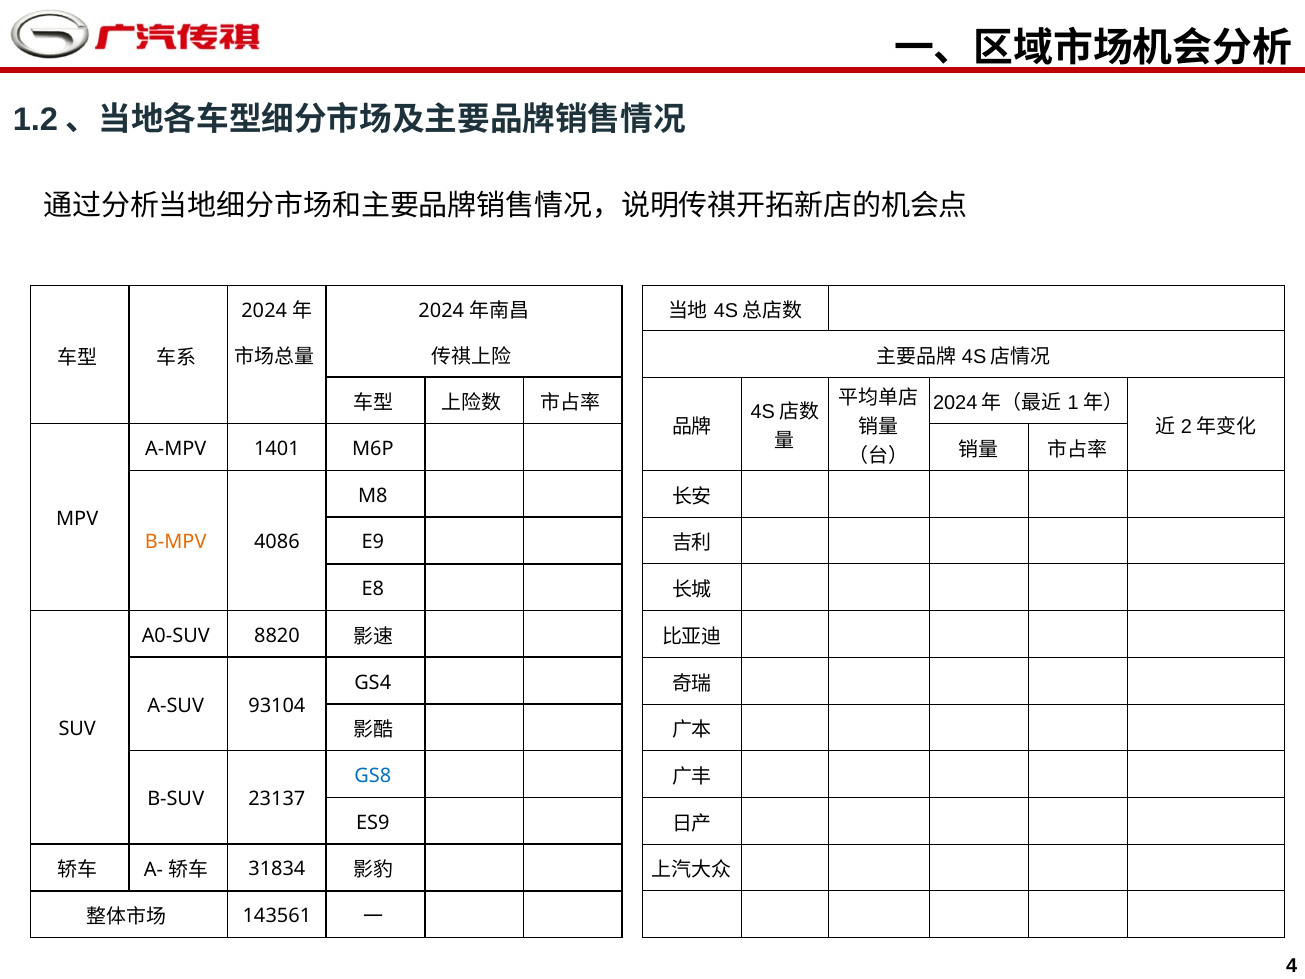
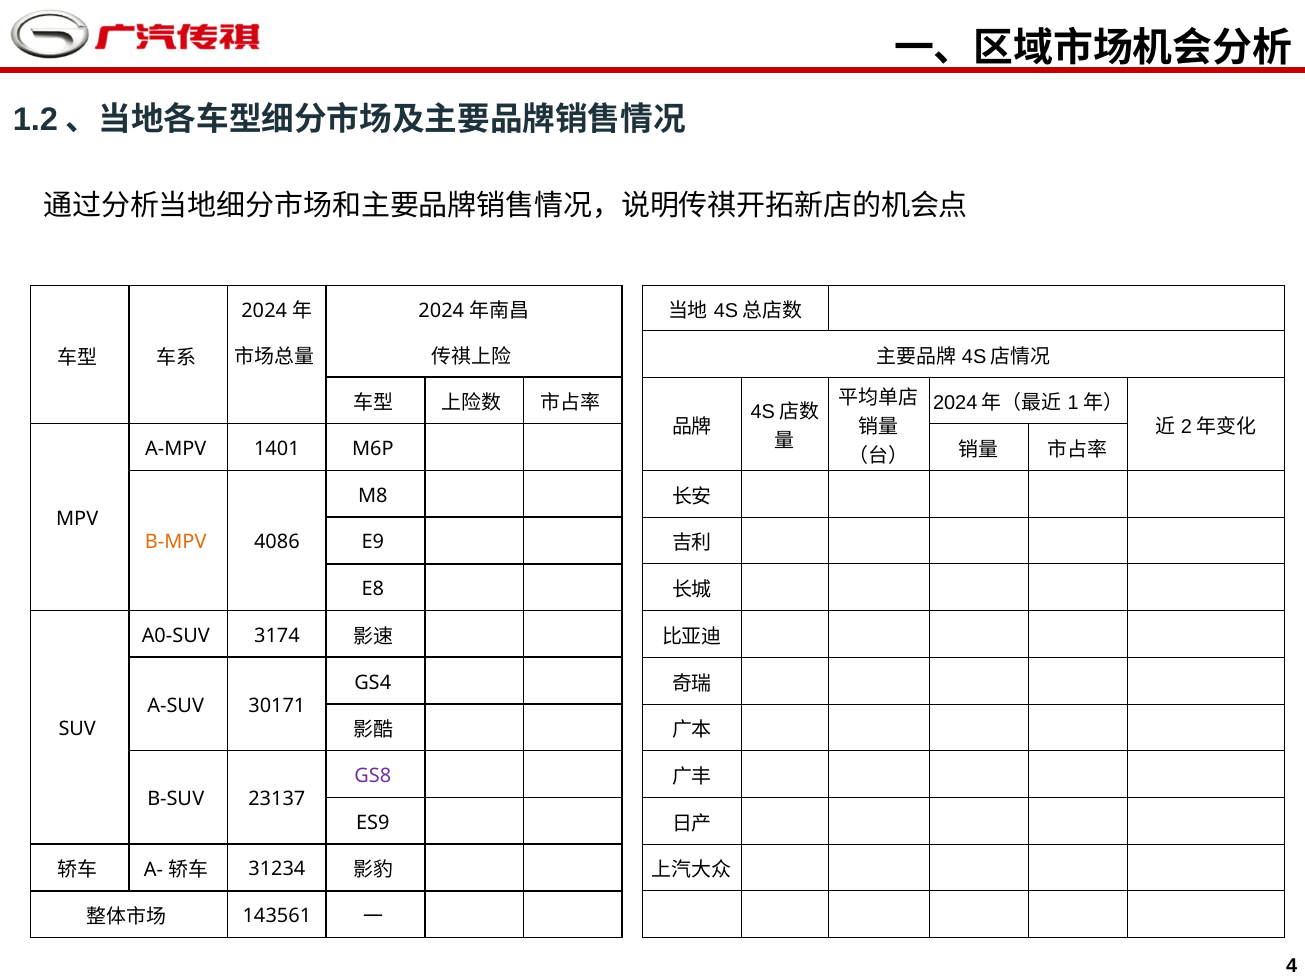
8820: 8820 -> 3174 (277, 636)
93104: 93104 -> 30171 (277, 706)
GS8 colour: blue -> purple (373, 776)
31834: 31834 -> 31234 (277, 869)
